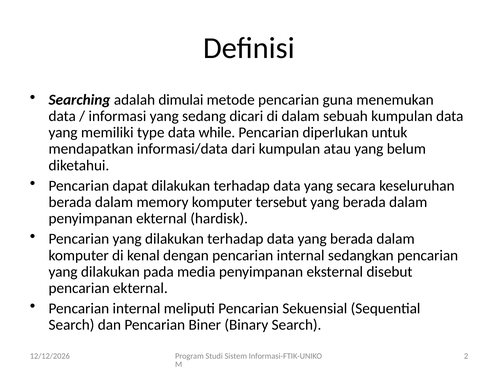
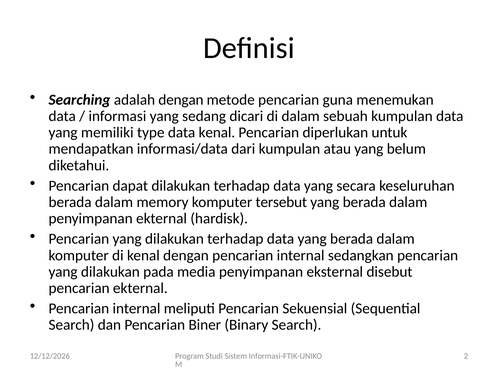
adalah dimulai: dimulai -> dengan (181, 100)
data while: while -> kenal (217, 133)
